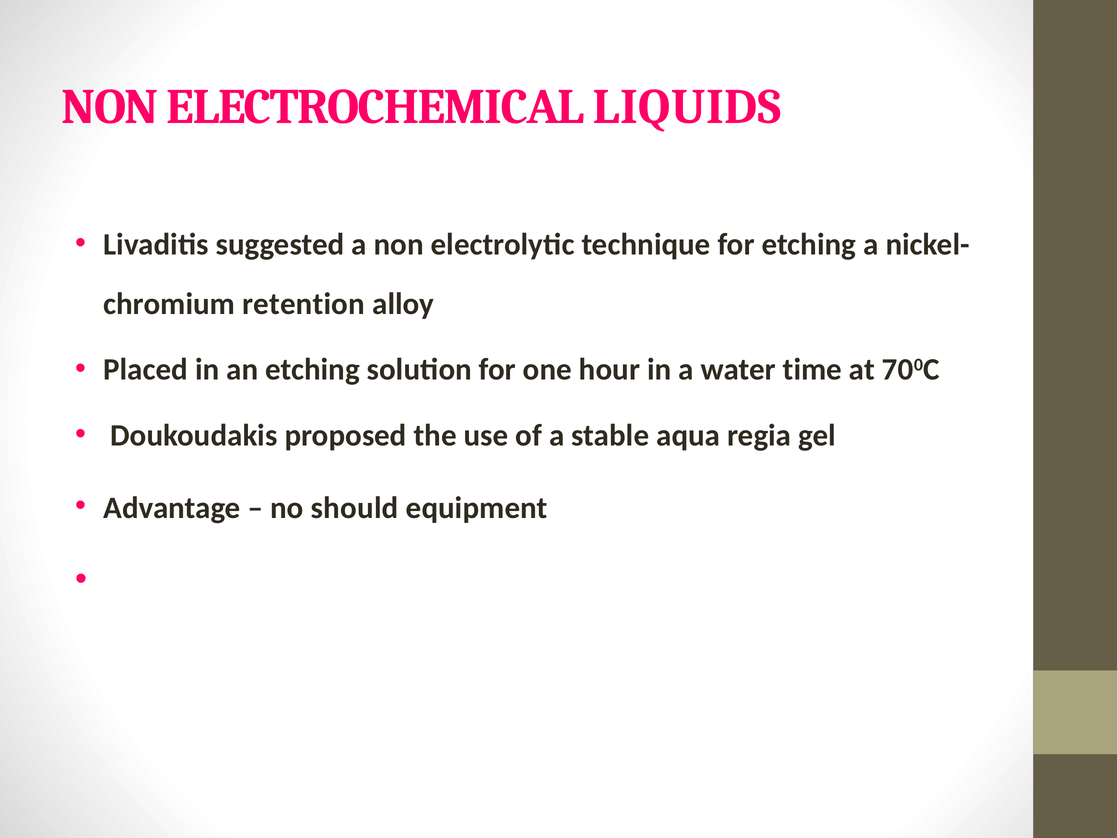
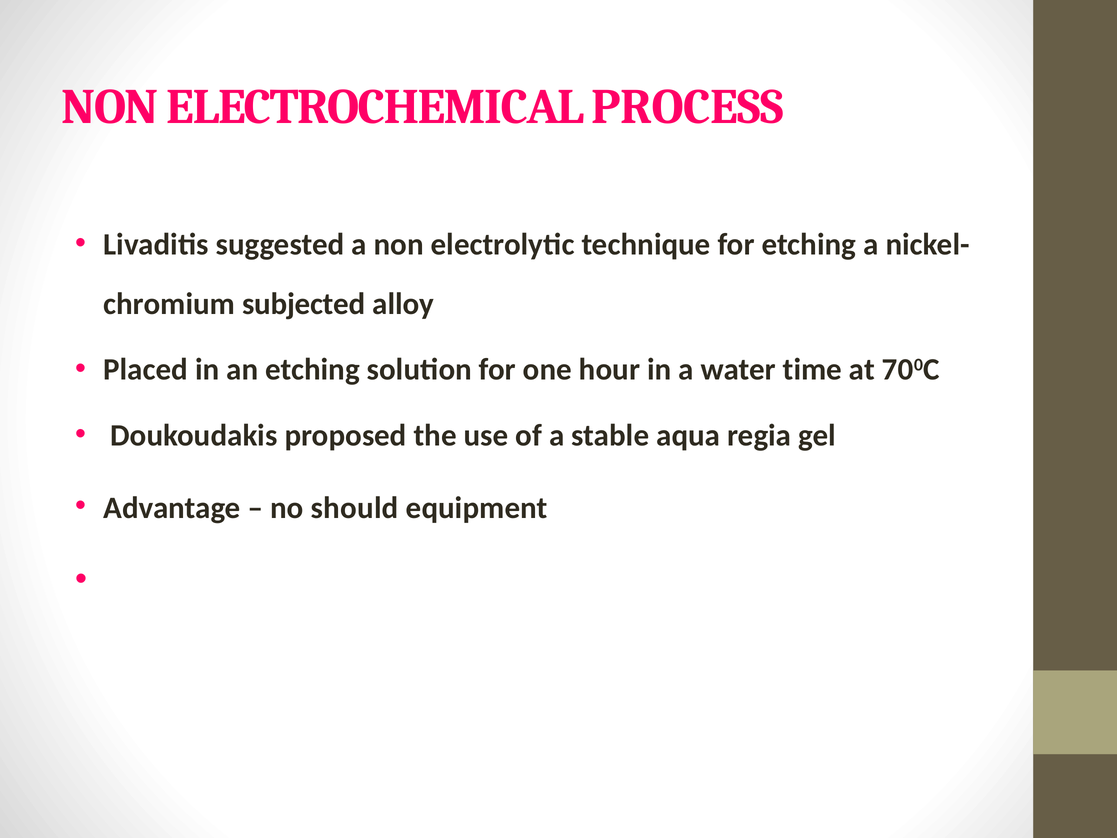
LIQUIDS: LIQUIDS -> PROCESS (688, 107)
retention: retention -> subjected (304, 304)
